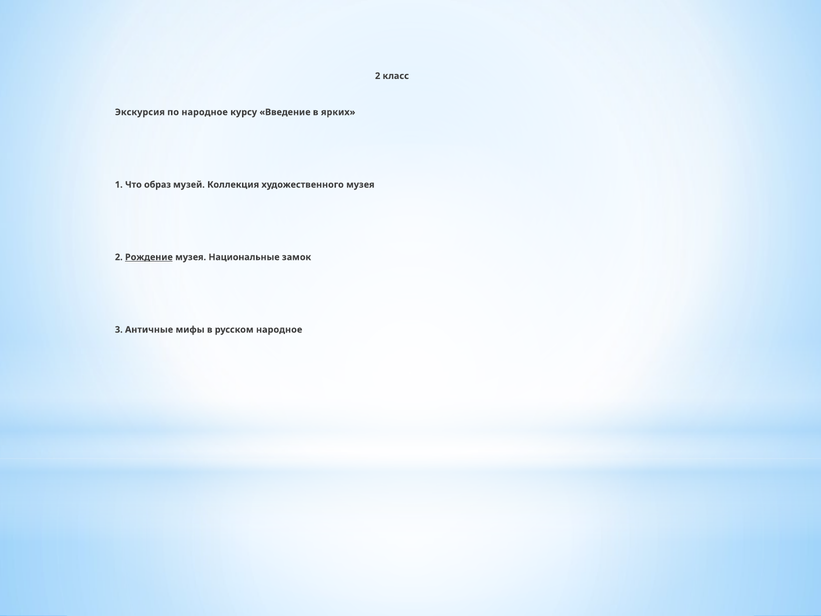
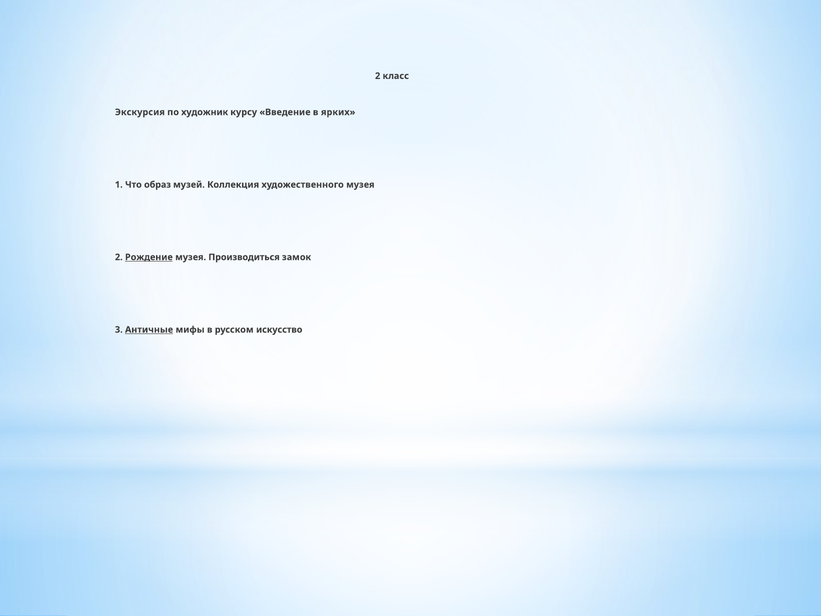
по народное: народное -> художник (205, 112)
Национальные: Национальные -> Производиться (244, 257)
Античные underline: none -> present (149, 330)
русском народное: народное -> искусство (279, 330)
